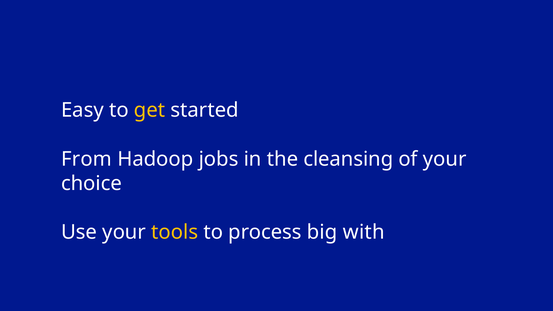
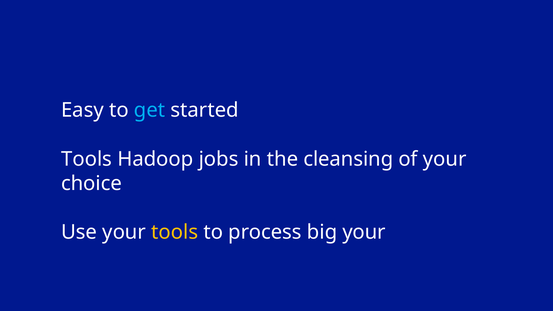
get colour: yellow -> light blue (150, 110)
From: From -> Tools (87, 159)
big with: with -> your (364, 232)
